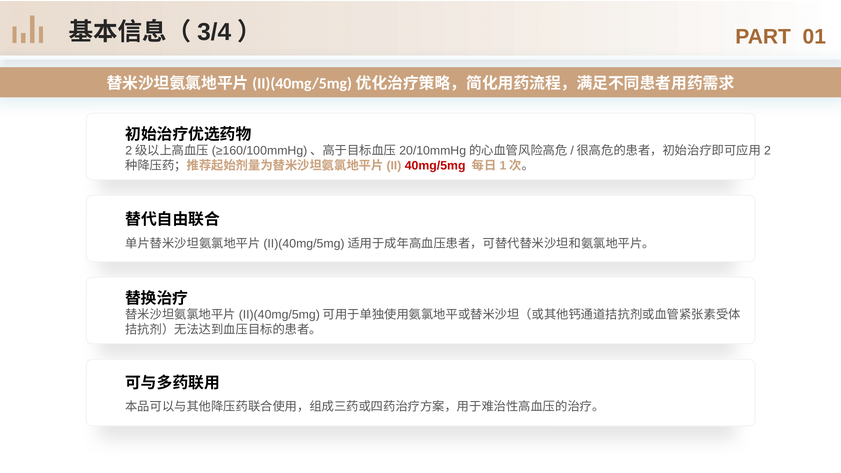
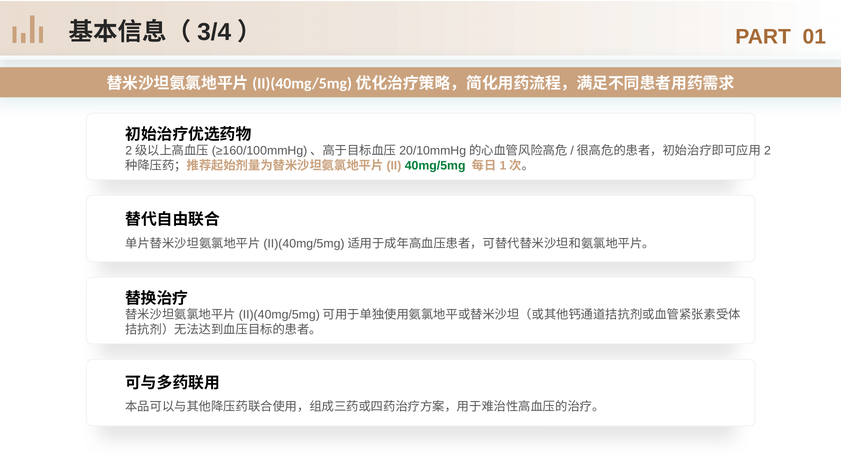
40mg/5mg colour: red -> green (435, 166)
